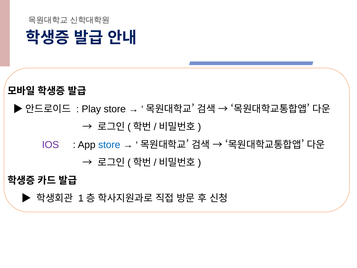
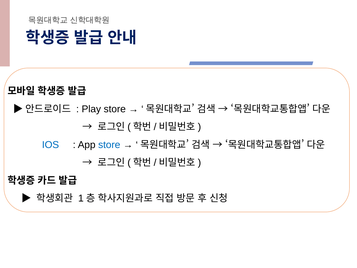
IOS colour: purple -> blue (50, 145)
